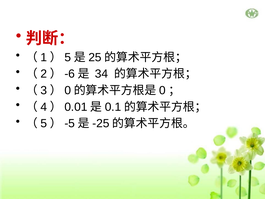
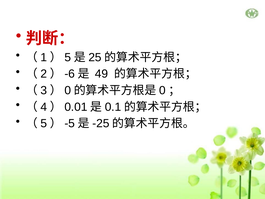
34: 34 -> 49 (102, 74)
